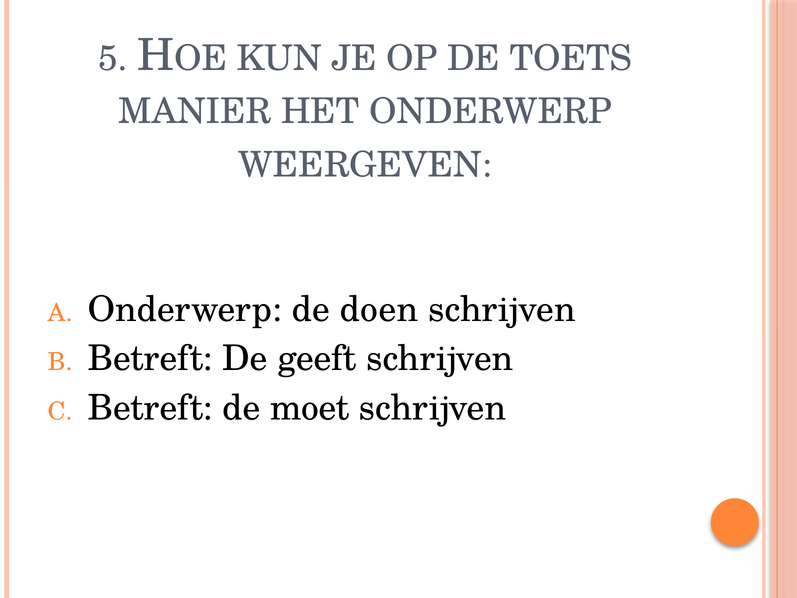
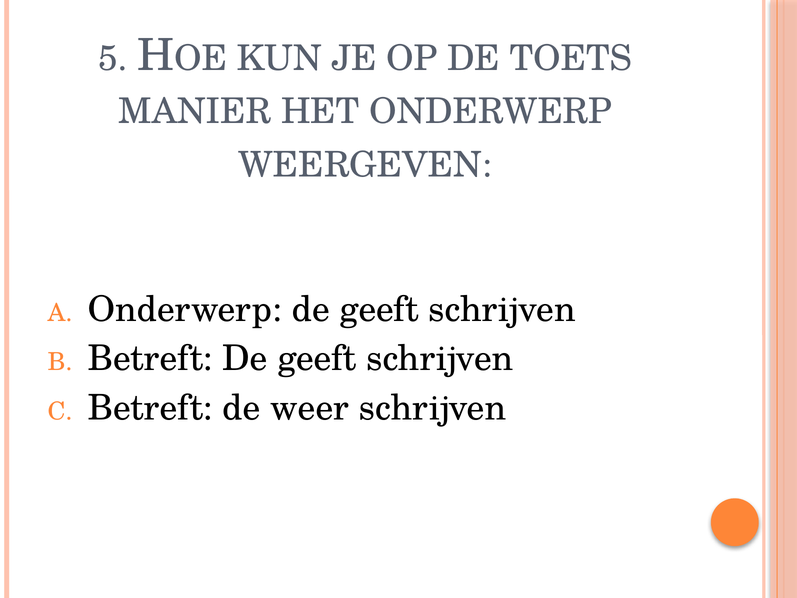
Onderwerp de doen: doen -> geeft (379, 309)
moet: moet -> weer (310, 408)
